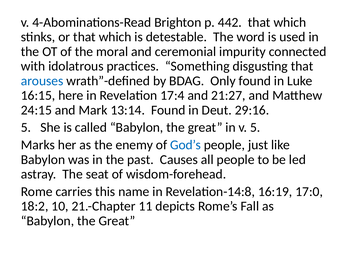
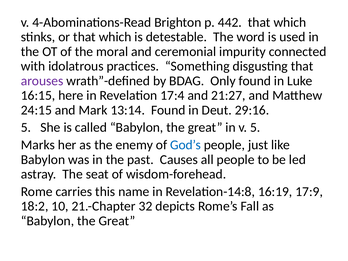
arouses colour: blue -> purple (42, 81)
17:0: 17:0 -> 17:9 (309, 192)
11: 11 -> 32 (146, 206)
